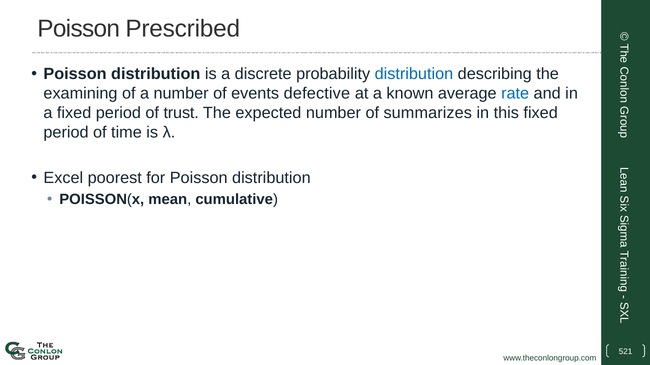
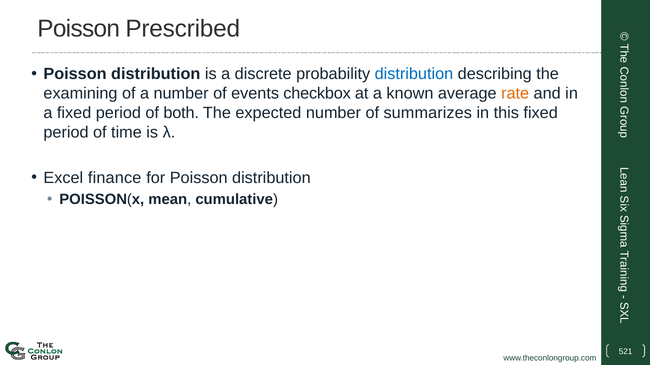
defective: defective -> checkbox (317, 94)
rate colour: blue -> orange (515, 94)
trust: trust -> both (181, 113)
poorest: poorest -> finance (115, 178)
